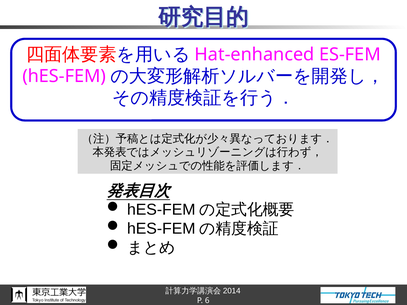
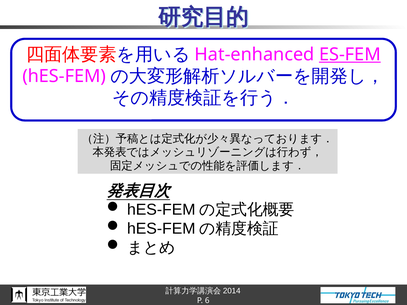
ES-FEM underline: none -> present (350, 55)
